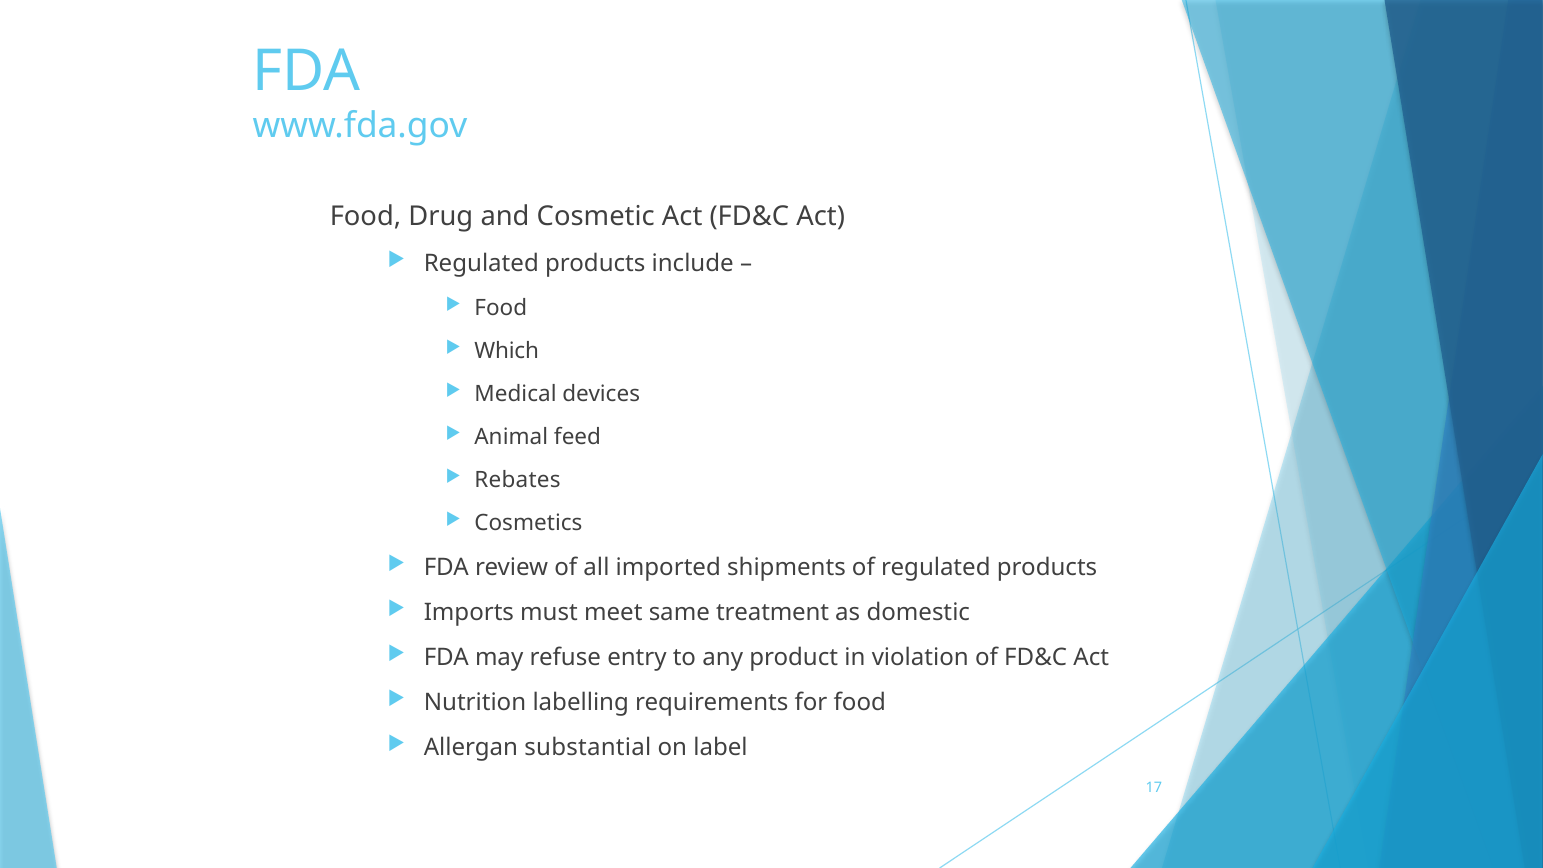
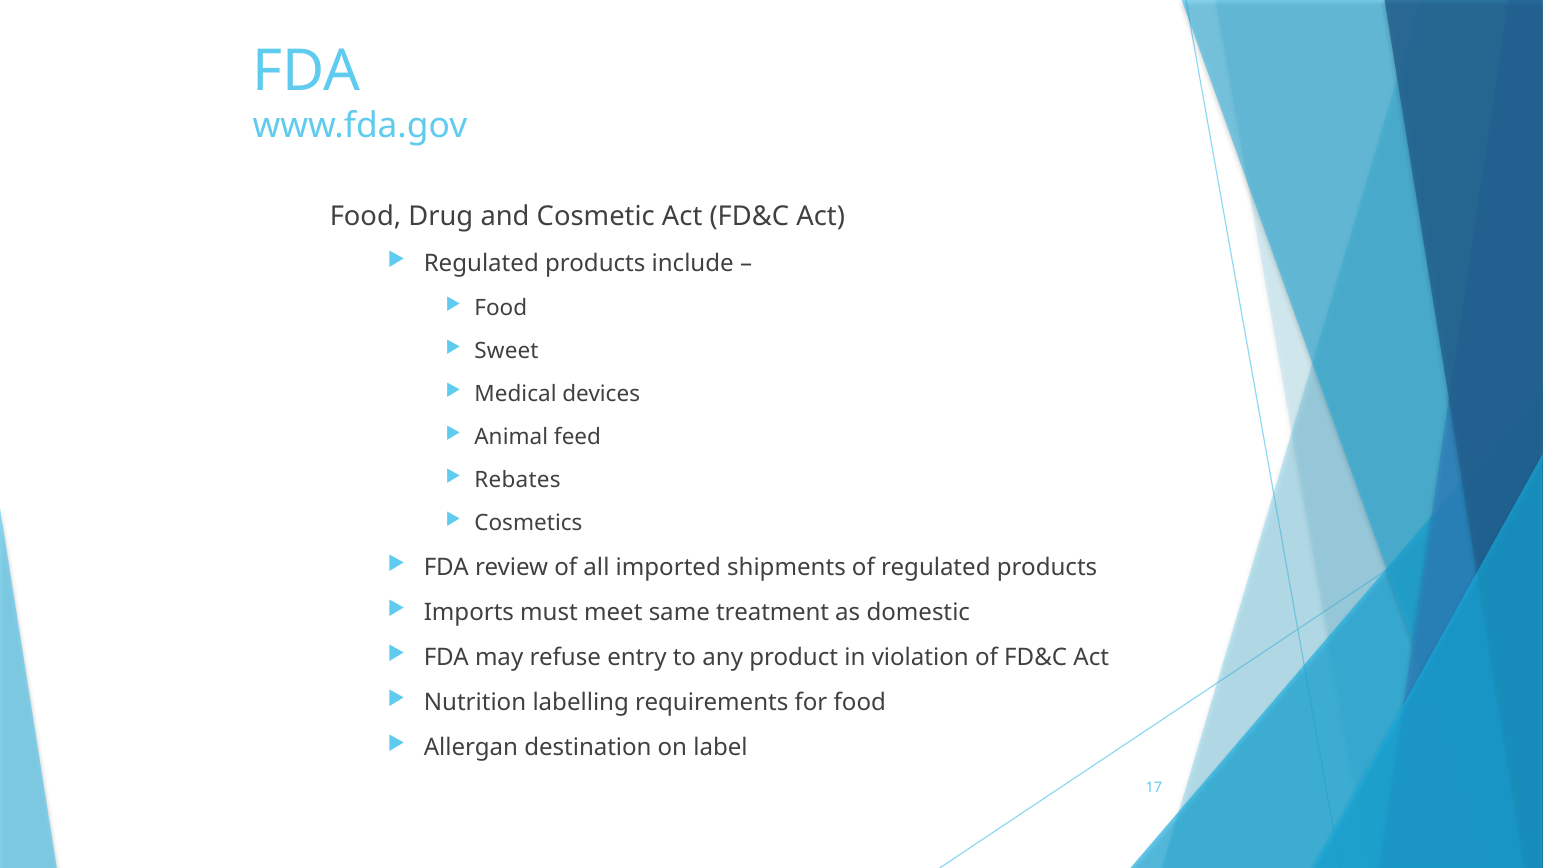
Which: Which -> Sweet (507, 351)
substantial: substantial -> destination (588, 747)
